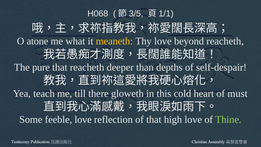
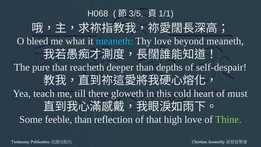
atone: atone -> bleed (37, 41)
meaneth colour: yellow -> light blue (114, 41)
beyond reacheth: reacheth -> meaneth (225, 41)
feeble love: love -> than (83, 119)
